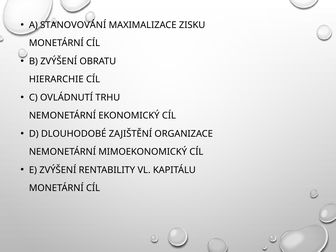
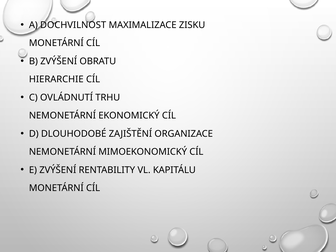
STANOVOVÁNÍ: STANOVOVÁNÍ -> DOCHVILNOST (73, 25)
